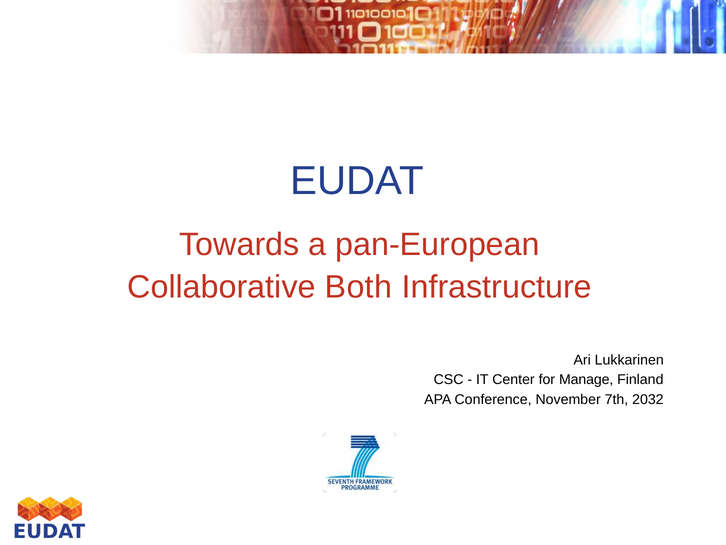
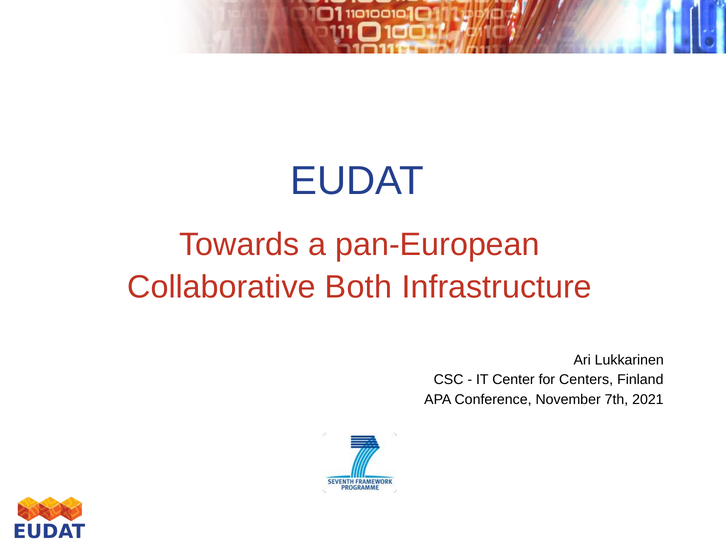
Manage: Manage -> Centers (586, 379)
2032: 2032 -> 2021 (648, 399)
